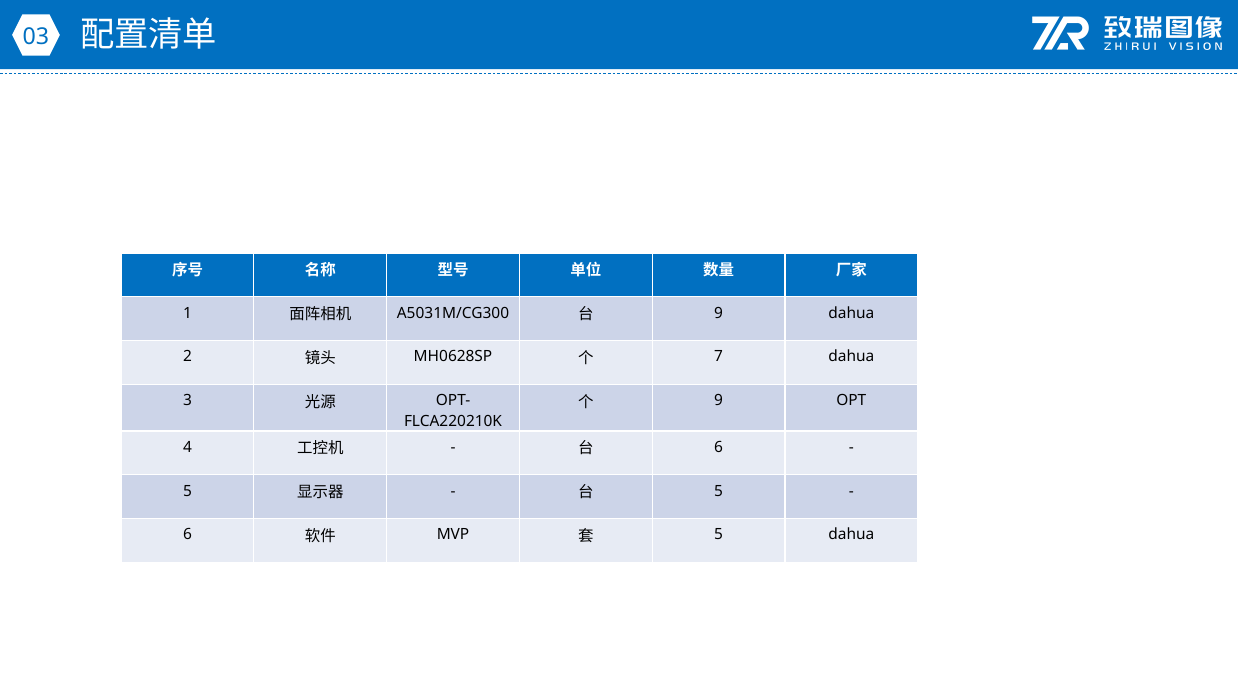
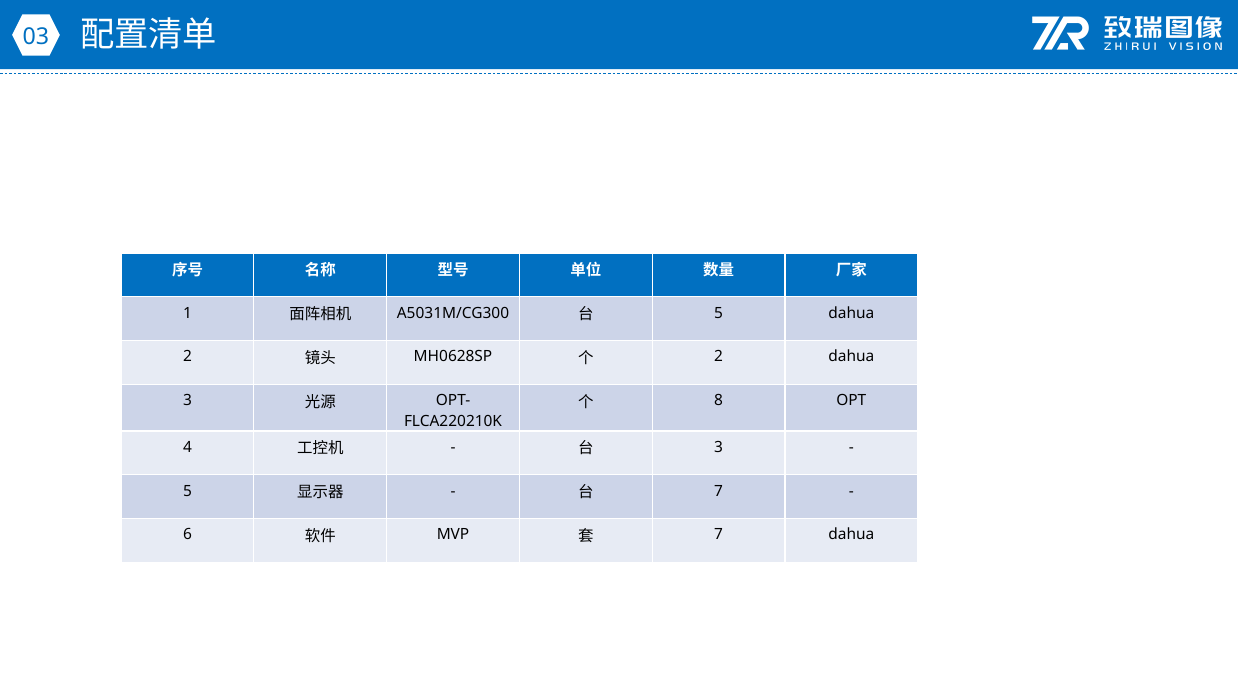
9: 9 -> 5 (719, 313)
7: 7 -> 2 (719, 357)
9: 9 -> 8 (719, 401)
6: 6 -> 3 (719, 447)
5: 5 -> 7 (719, 491)
5: 5 -> 7 (719, 535)
